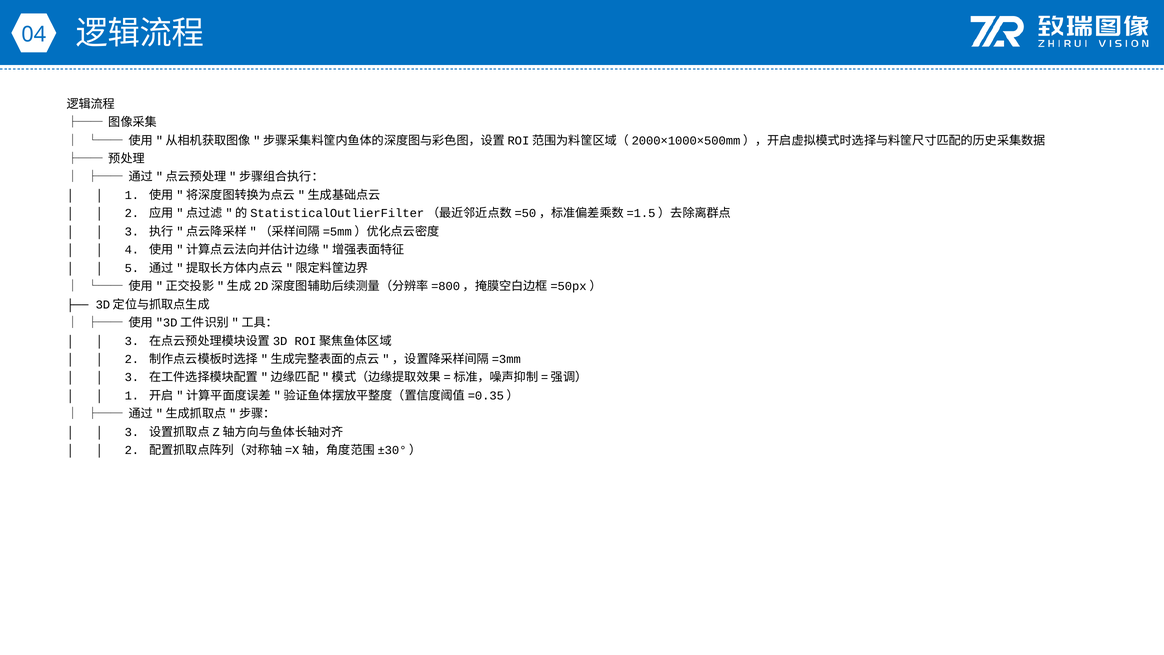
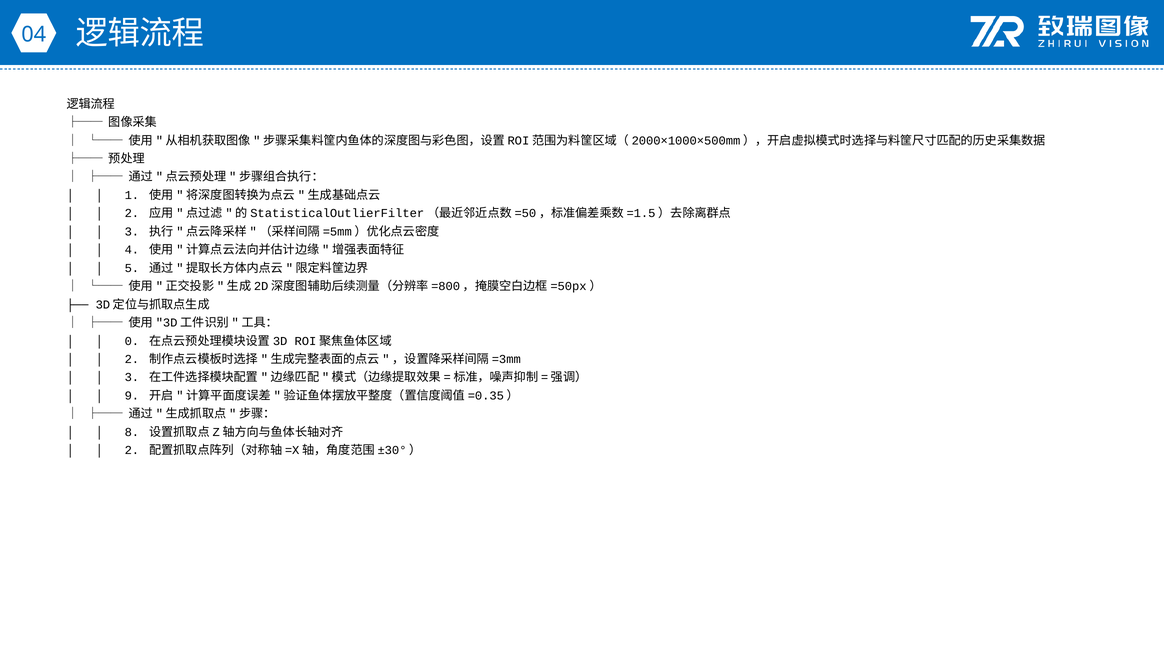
3: 3 -> 0 (132, 341)
1: 1 -> 9 (132, 396)
3: 3 -> 8 (132, 432)
